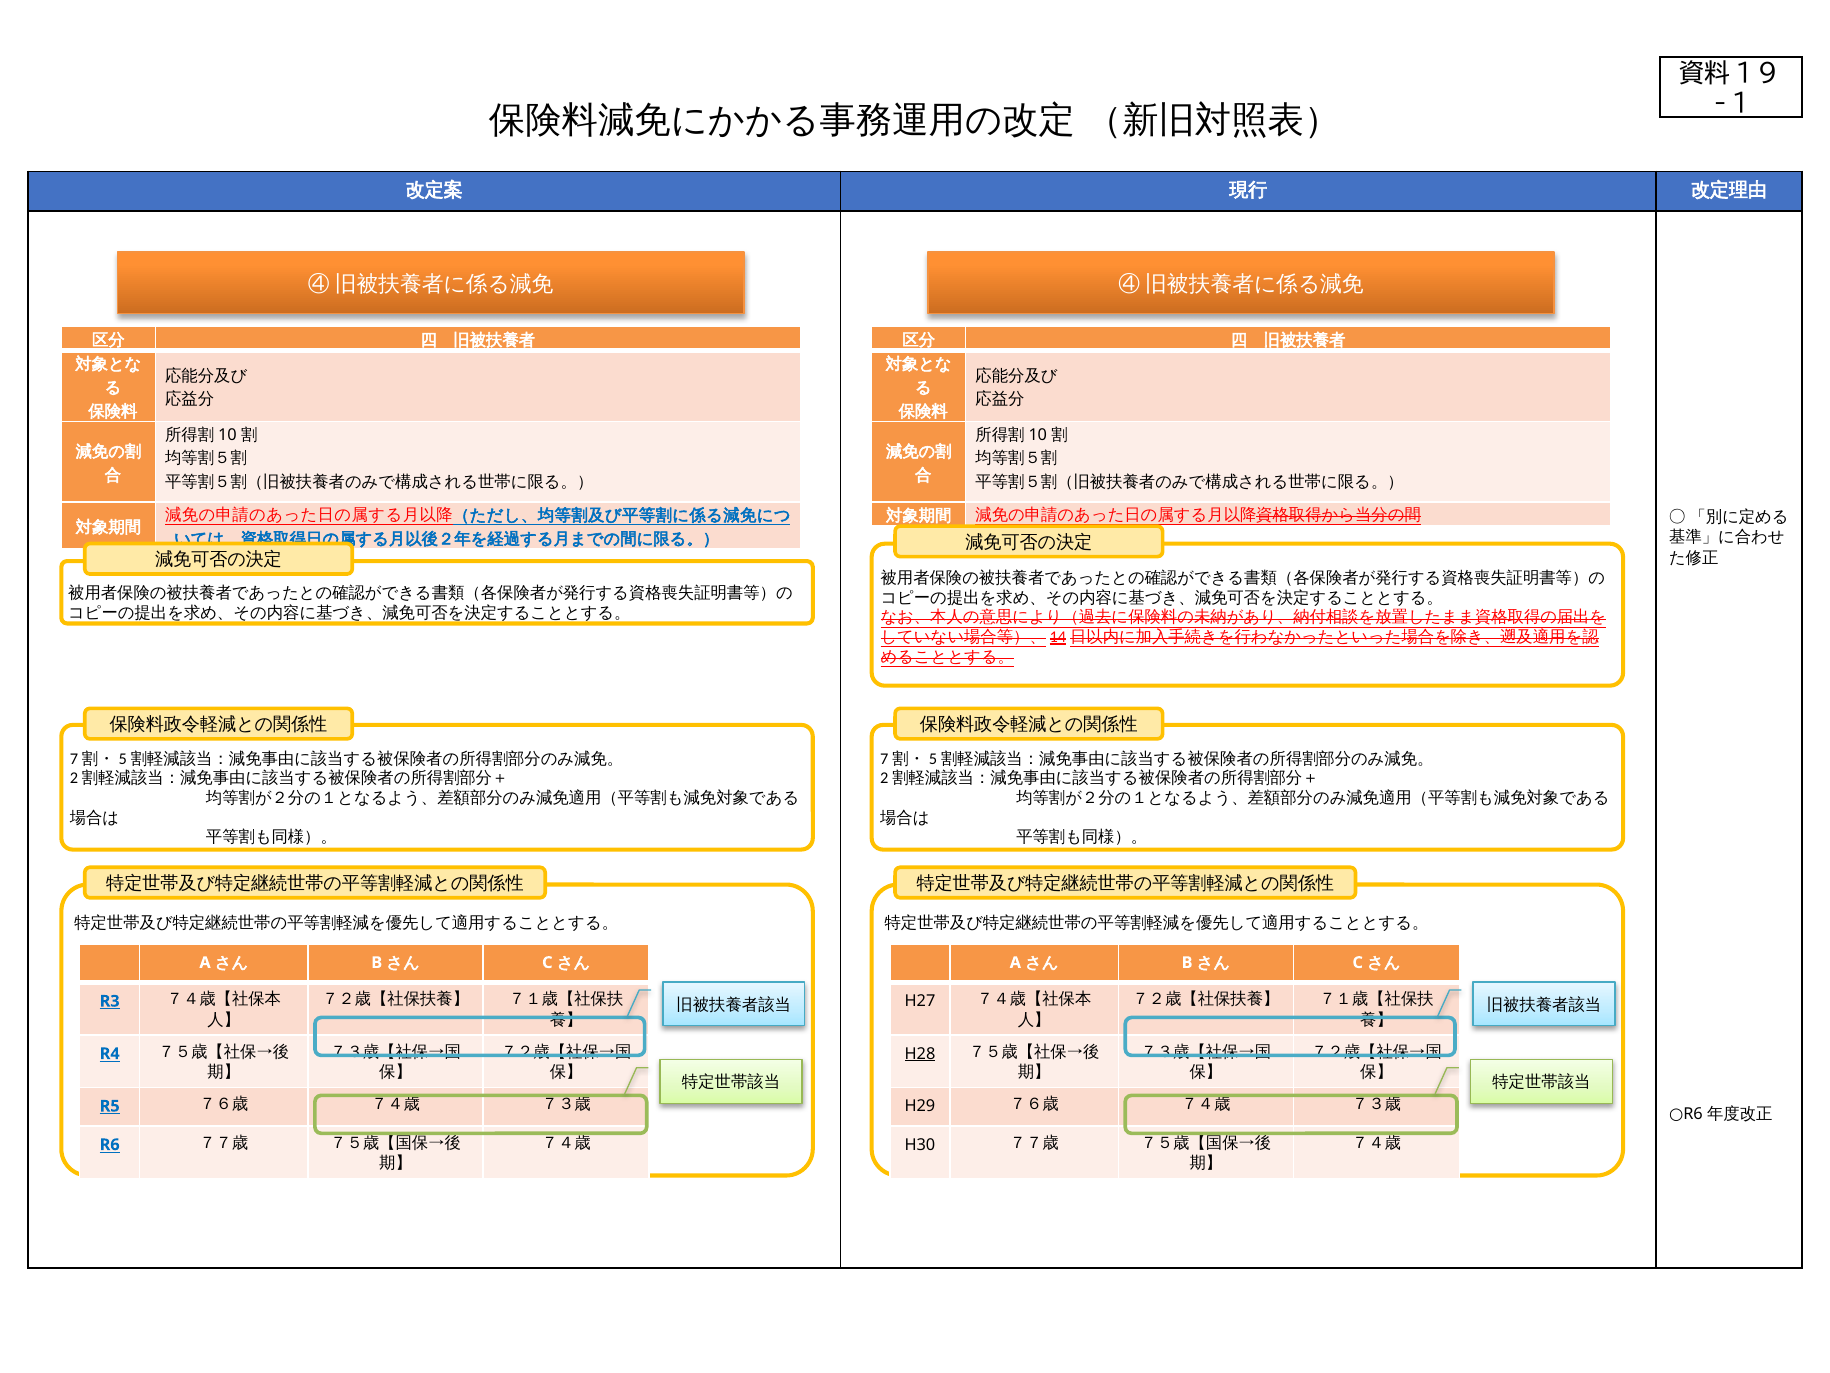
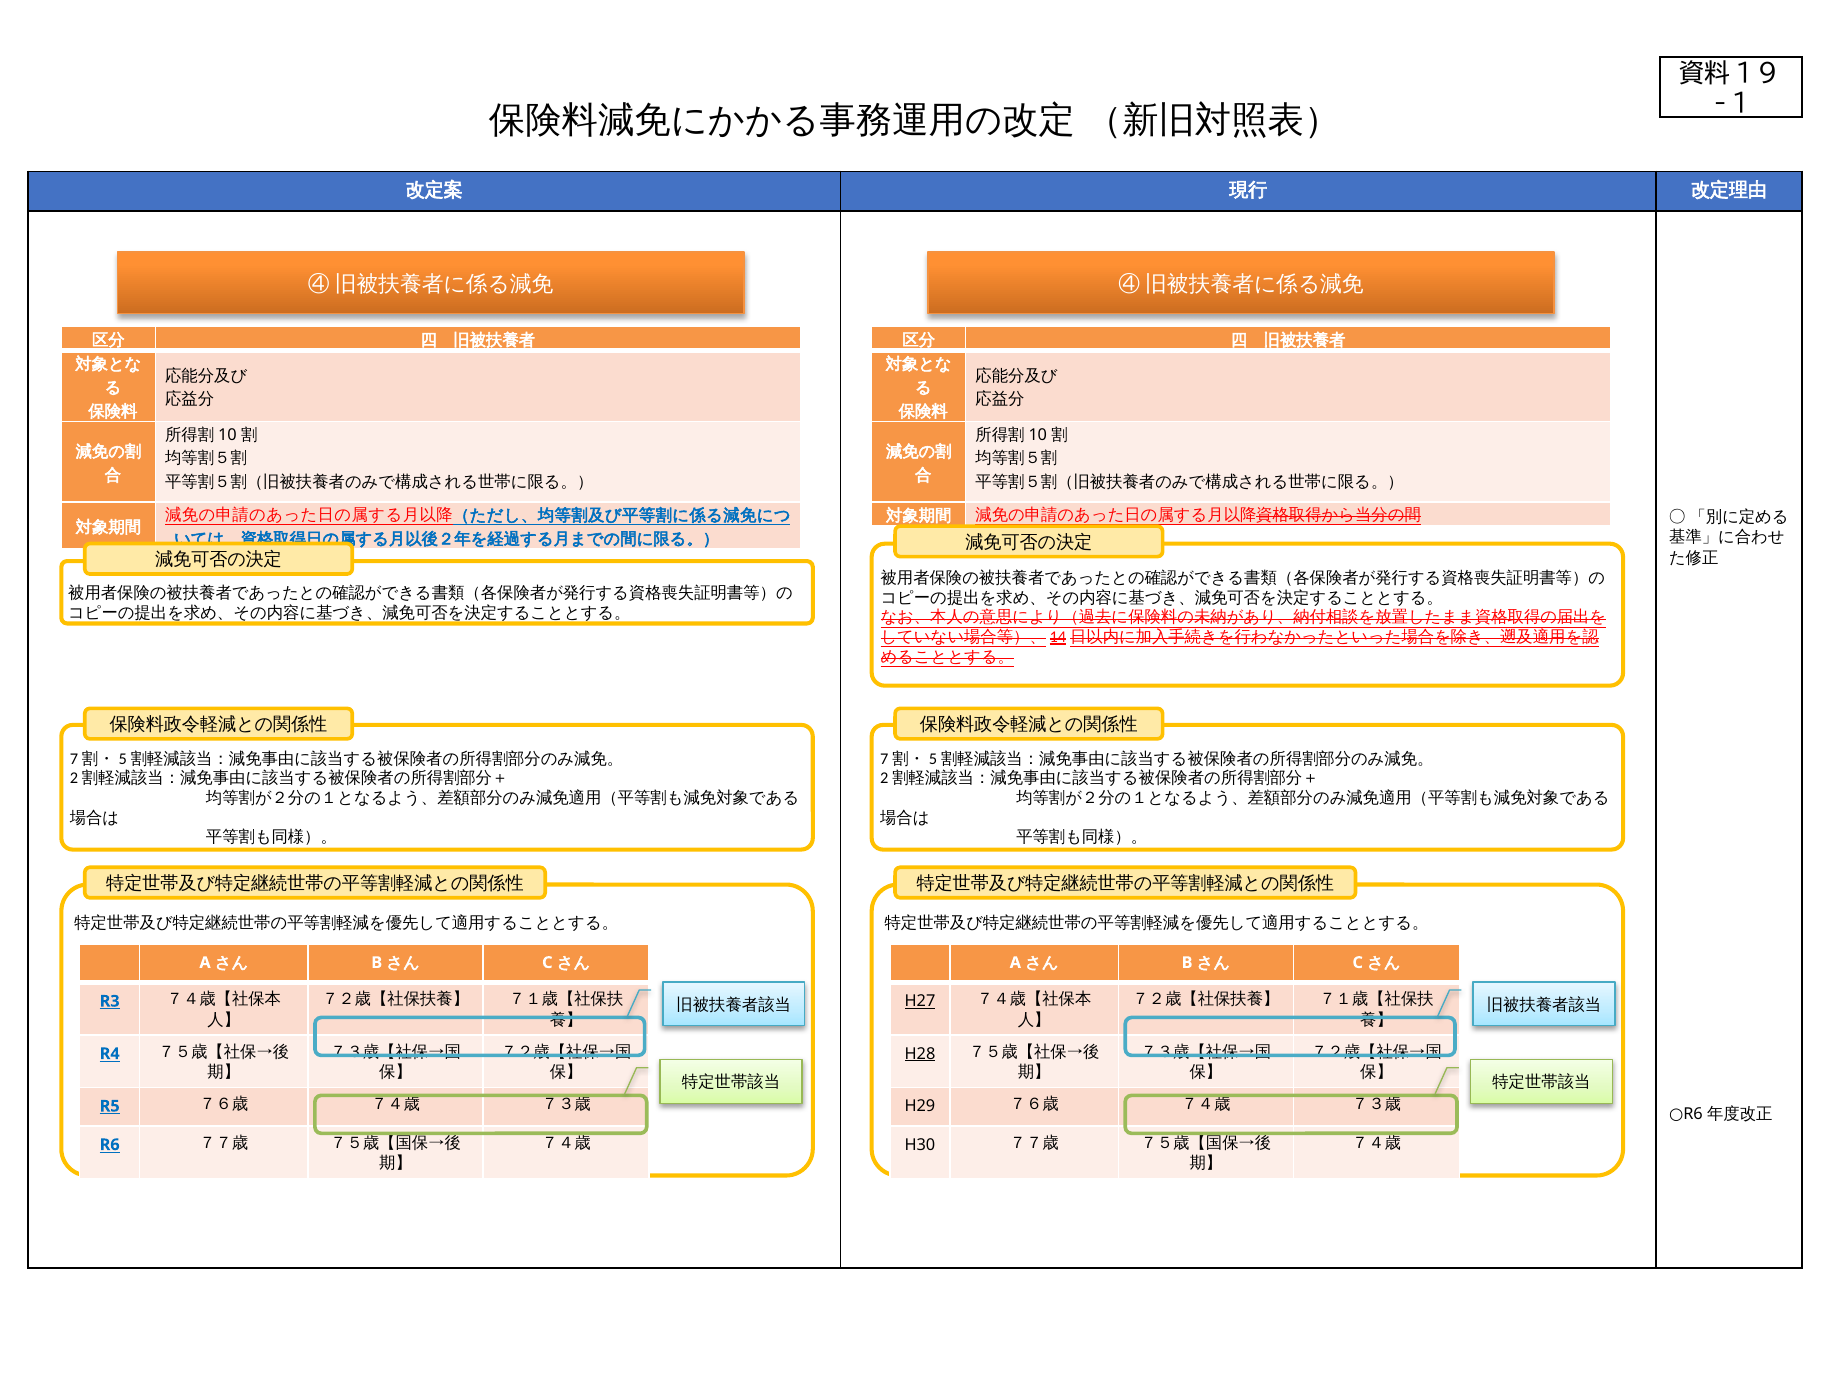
H27 underline: none -> present (920, 1001)
